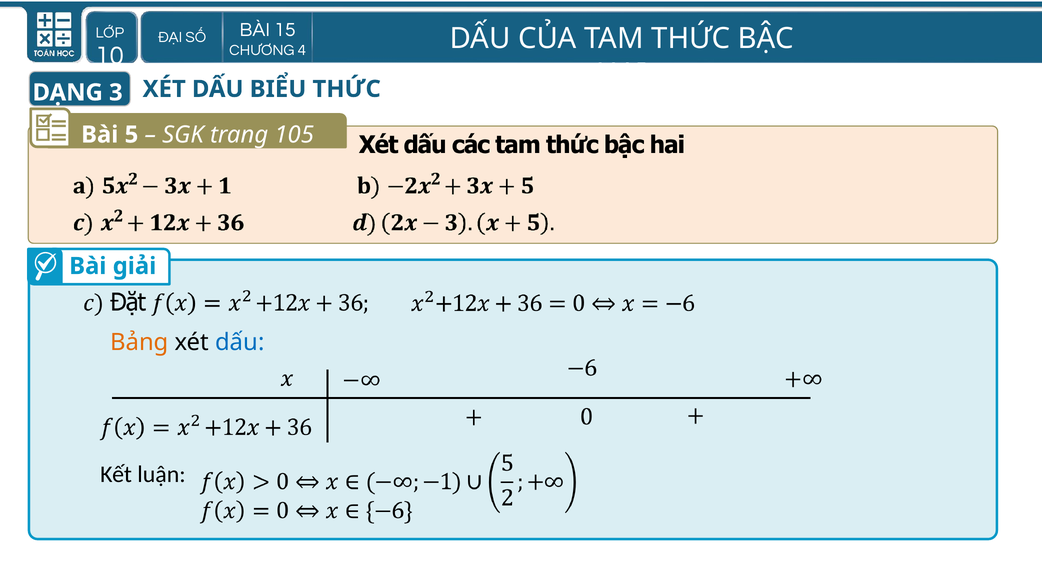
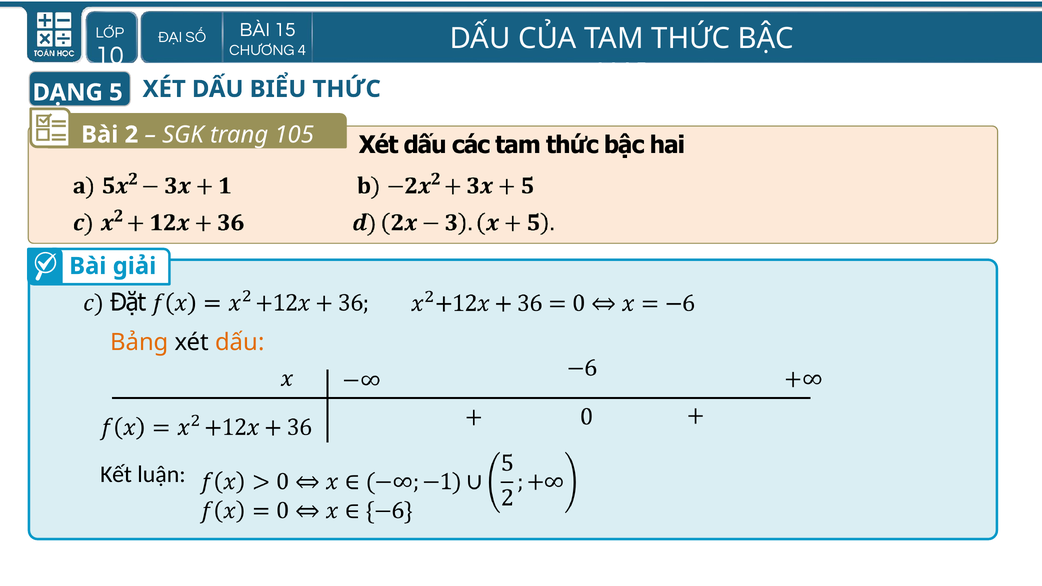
3: 3 -> 5 (116, 93)
5: 5 -> 2 (131, 135)
dấu colour: blue -> orange (240, 342)
